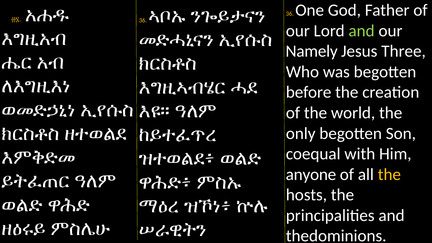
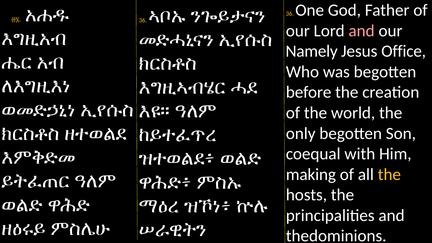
and colour: light green -> pink (362, 31)
Three: Three -> Office (404, 51)
anyone: anyone -> making (311, 174)
